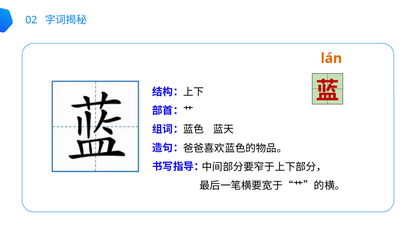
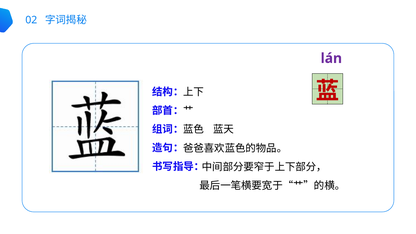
lán colour: orange -> purple (331, 58)
